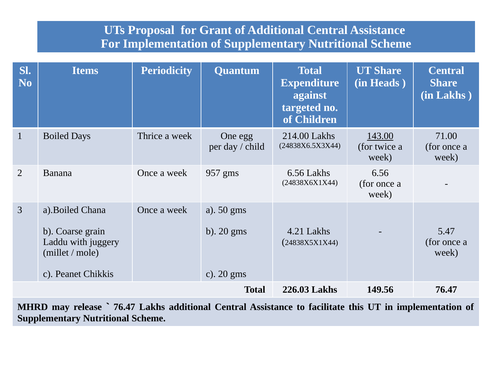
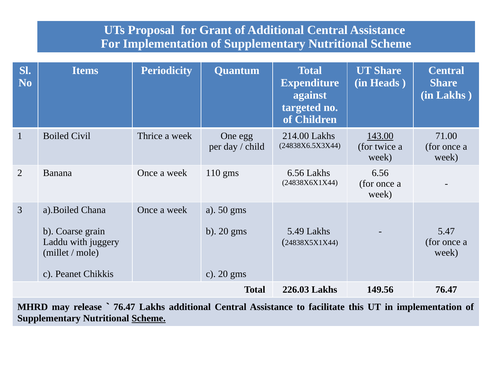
Days: Days -> Civil (81, 136)
957: 957 -> 110 (213, 173)
4.21: 4.21 -> 5.49 (296, 231)
Scheme underline: none -> present (149, 318)
